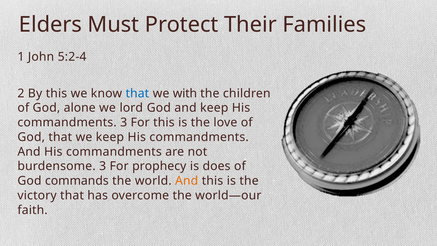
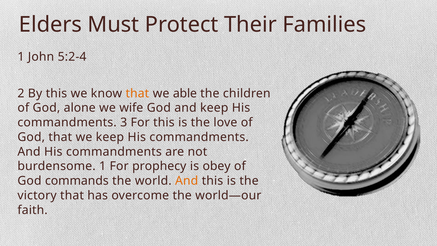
that colour: blue -> orange (137, 93)
with: with -> able (185, 93)
lord: lord -> wife (131, 108)
burdensome 3: 3 -> 1 (103, 166)
does: does -> obey (217, 166)
